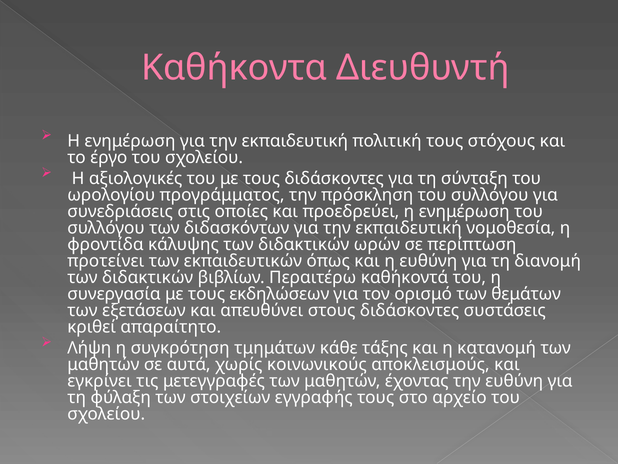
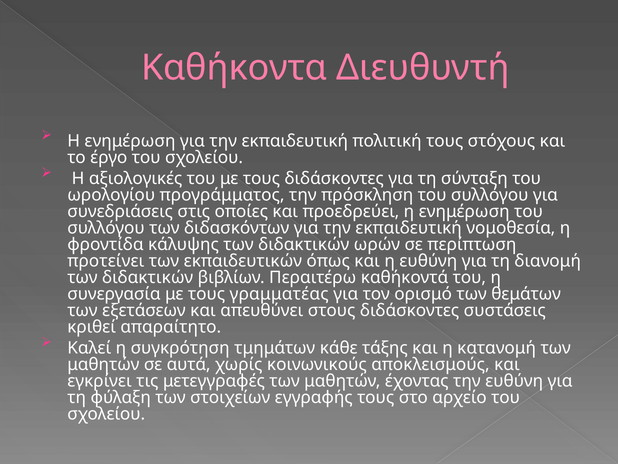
εκδηλώσεων: εκδηλώσεων -> γραμματέας (279, 294)
Λήψη: Λήψη -> Καλεί (89, 348)
